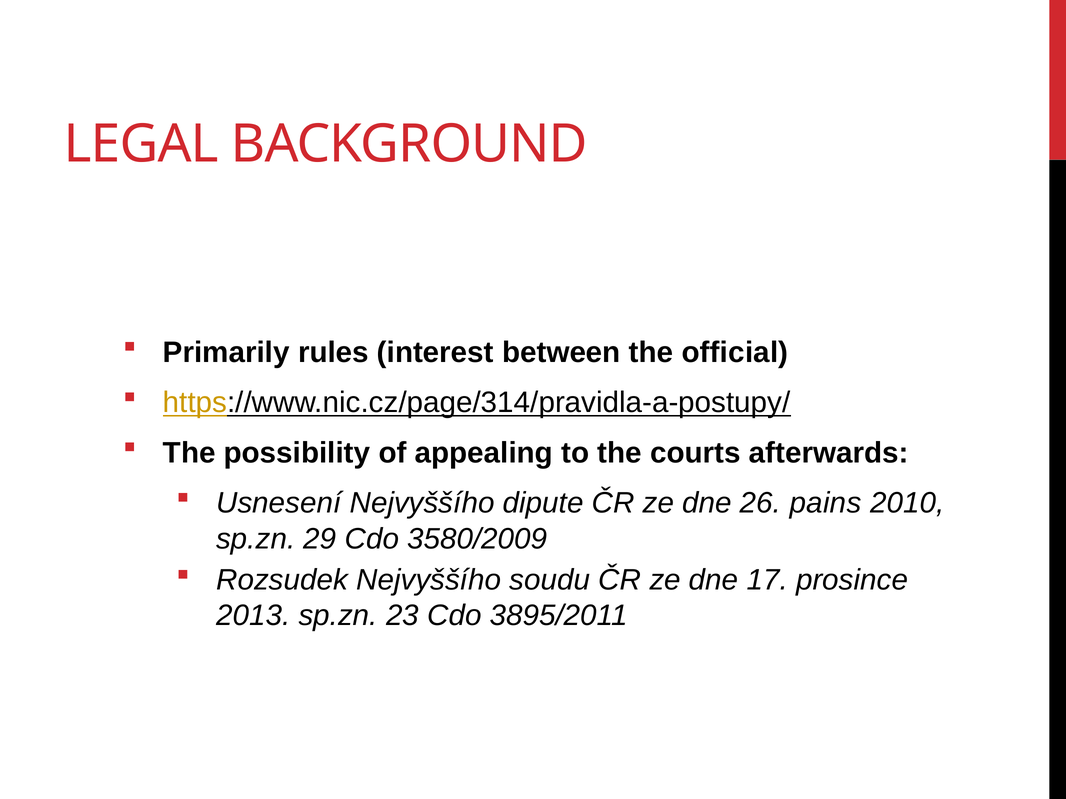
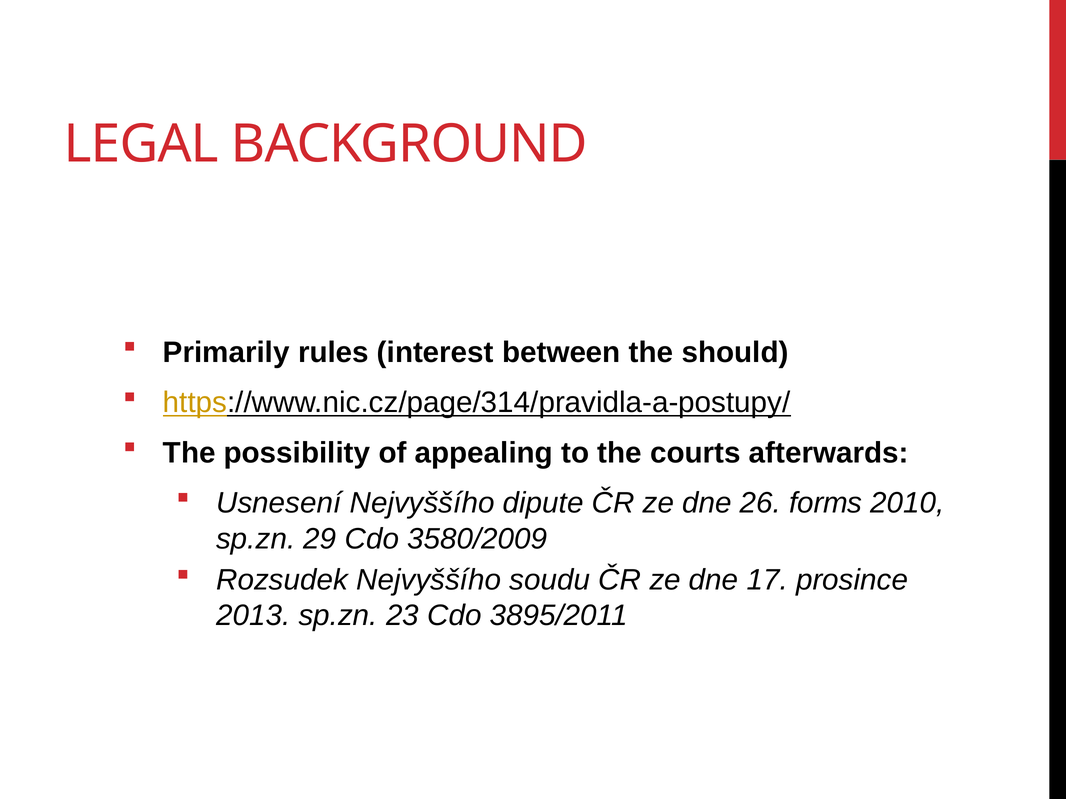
official: official -> should (735, 352)
pains: pains -> forms (826, 504)
